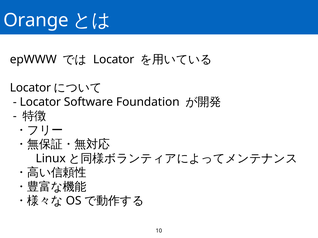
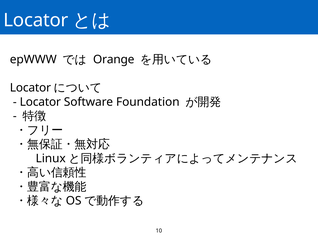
Orange: Orange -> Locator (36, 20)
Locator: Locator -> Orange (114, 60)
